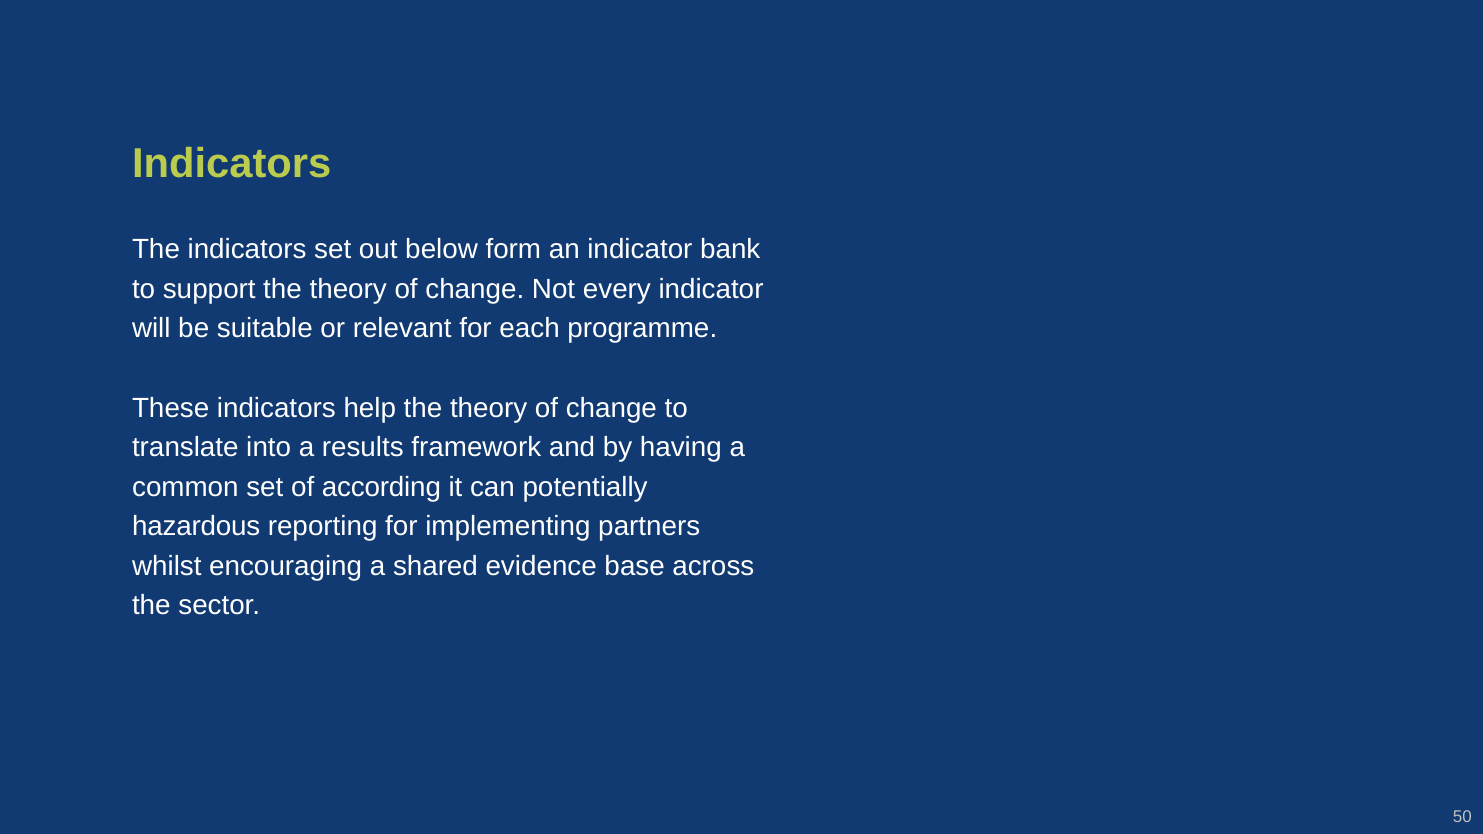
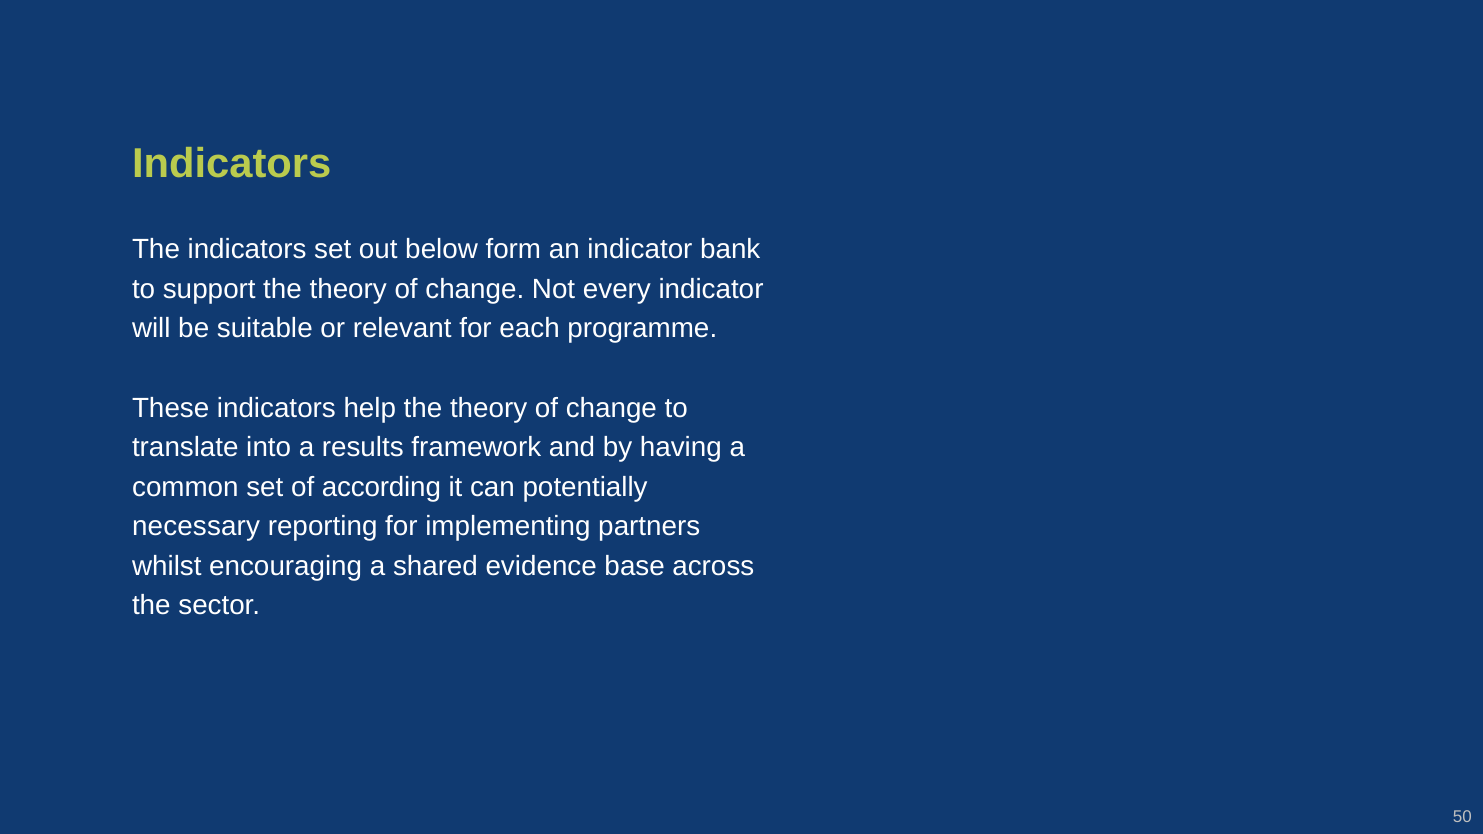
hazardous: hazardous -> necessary (196, 527)
